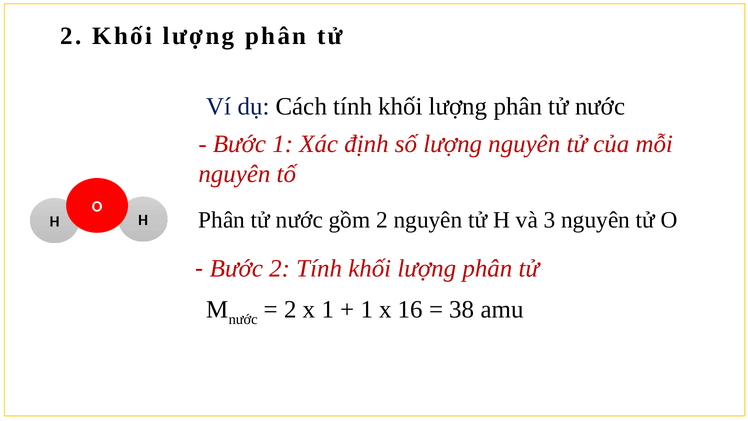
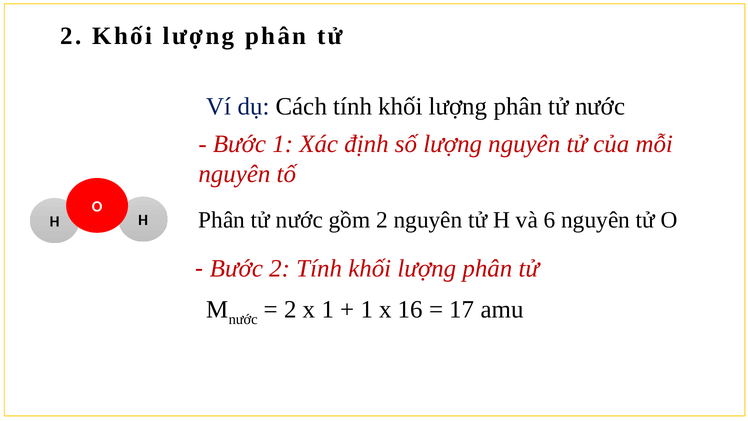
3: 3 -> 6 (550, 220)
38: 38 -> 17 (462, 310)
